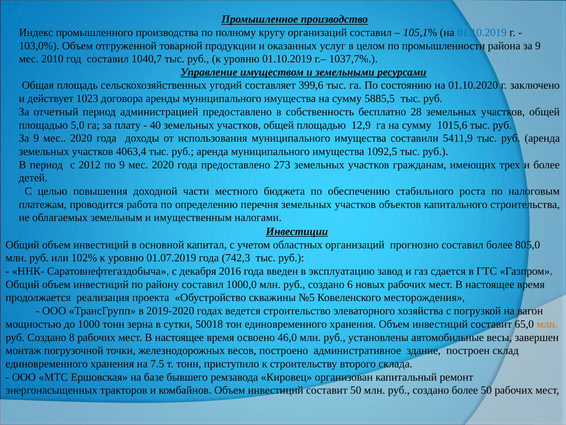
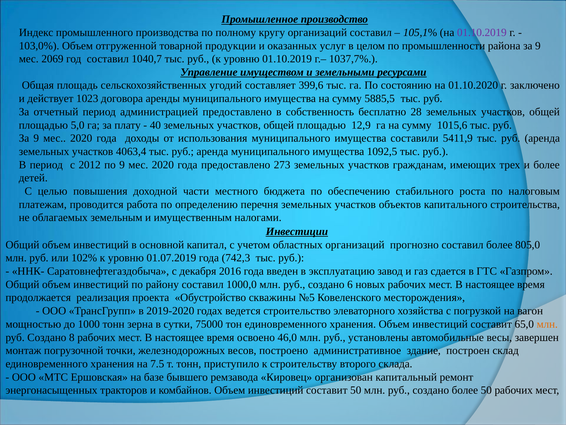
01.10.2019 colour: blue -> purple (482, 33)
2010: 2010 -> 2069 (52, 59)
50018: 50018 -> 75000 (209, 324)
